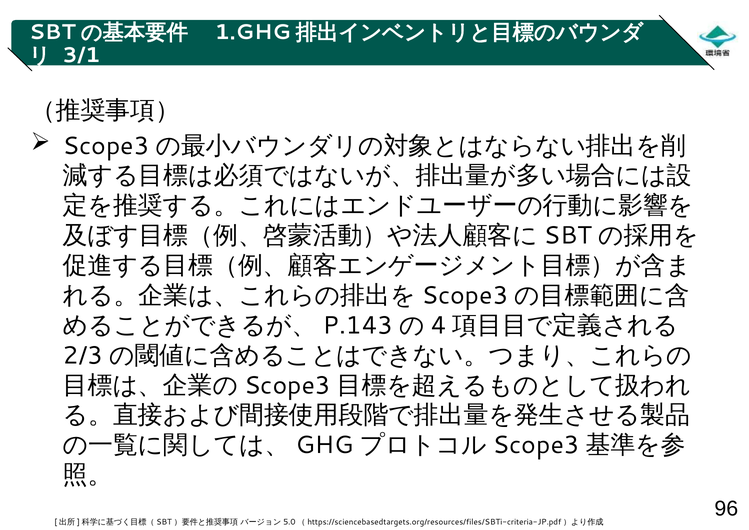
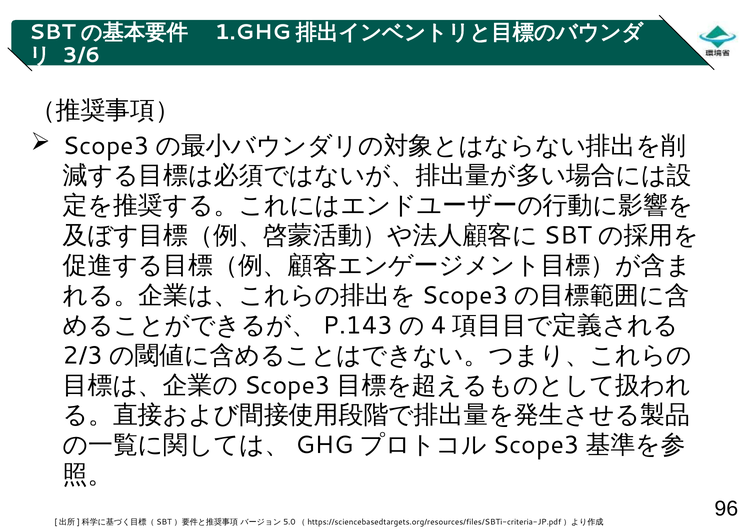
3/1: 3/1 -> 3/6 (81, 55)
